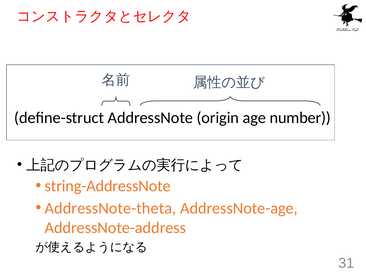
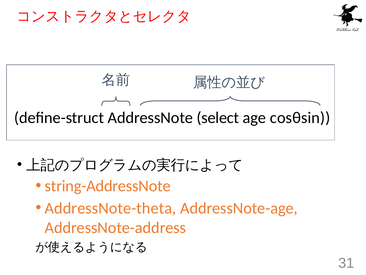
origin: origin -> select (218, 118)
number: number -> cosθsin (300, 118)
